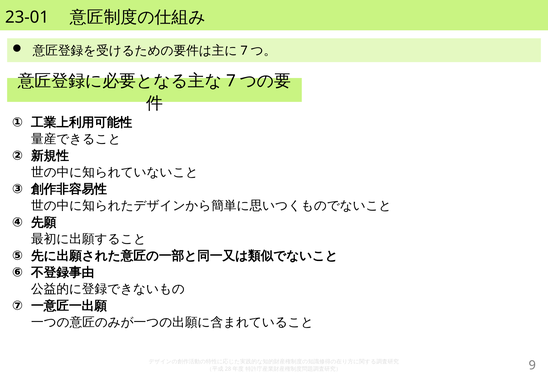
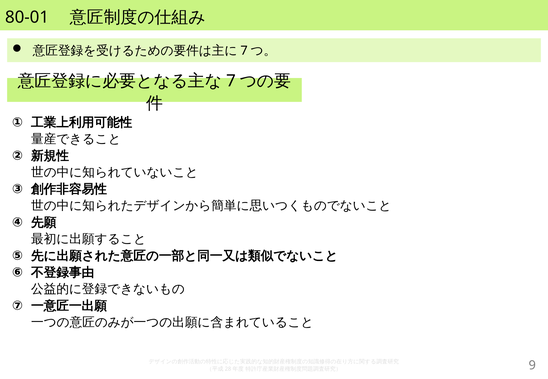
23-01: 23-01 -> 80-01 (27, 17)
